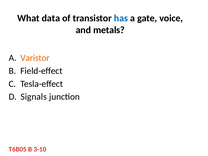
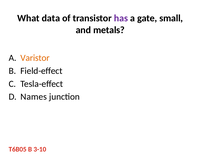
has colour: blue -> purple (121, 18)
voice: voice -> small (171, 18)
Signals: Signals -> Names (34, 97)
